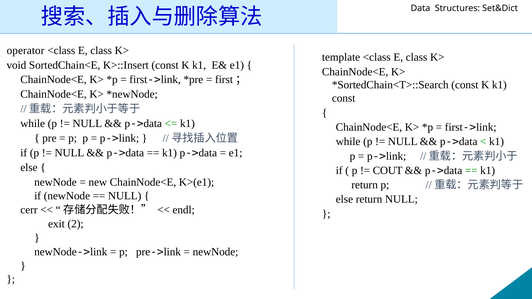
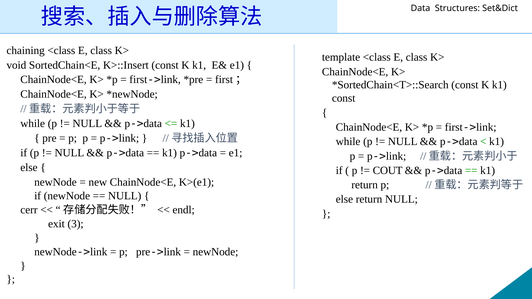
operator: operator -> chaining (26, 50)
2: 2 -> 3 (76, 224)
